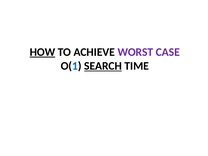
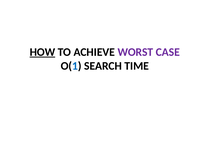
SEARCH underline: present -> none (103, 66)
